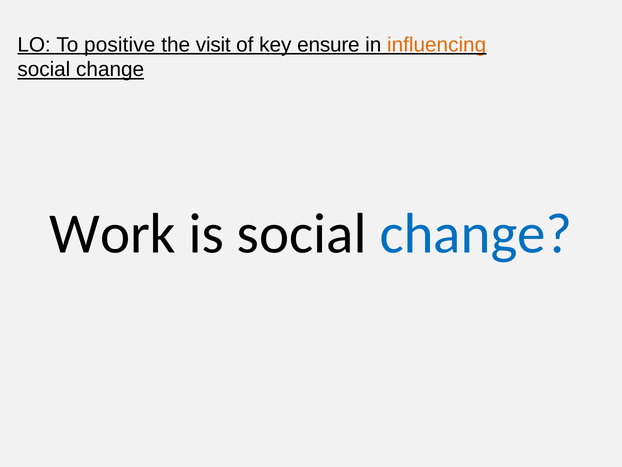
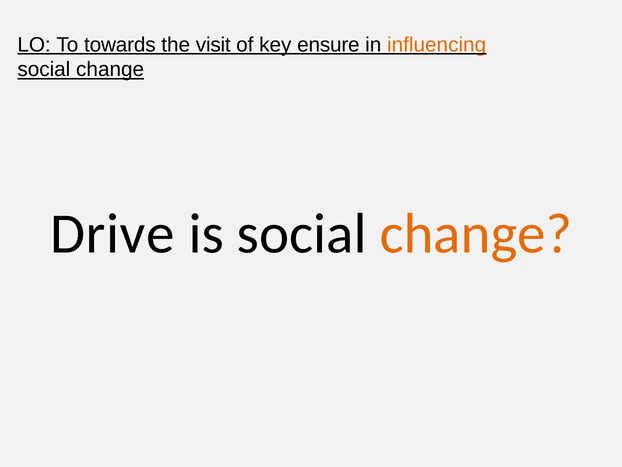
positive: positive -> towards (120, 45)
Work: Work -> Drive (112, 233)
change colour: blue -> orange (476, 233)
